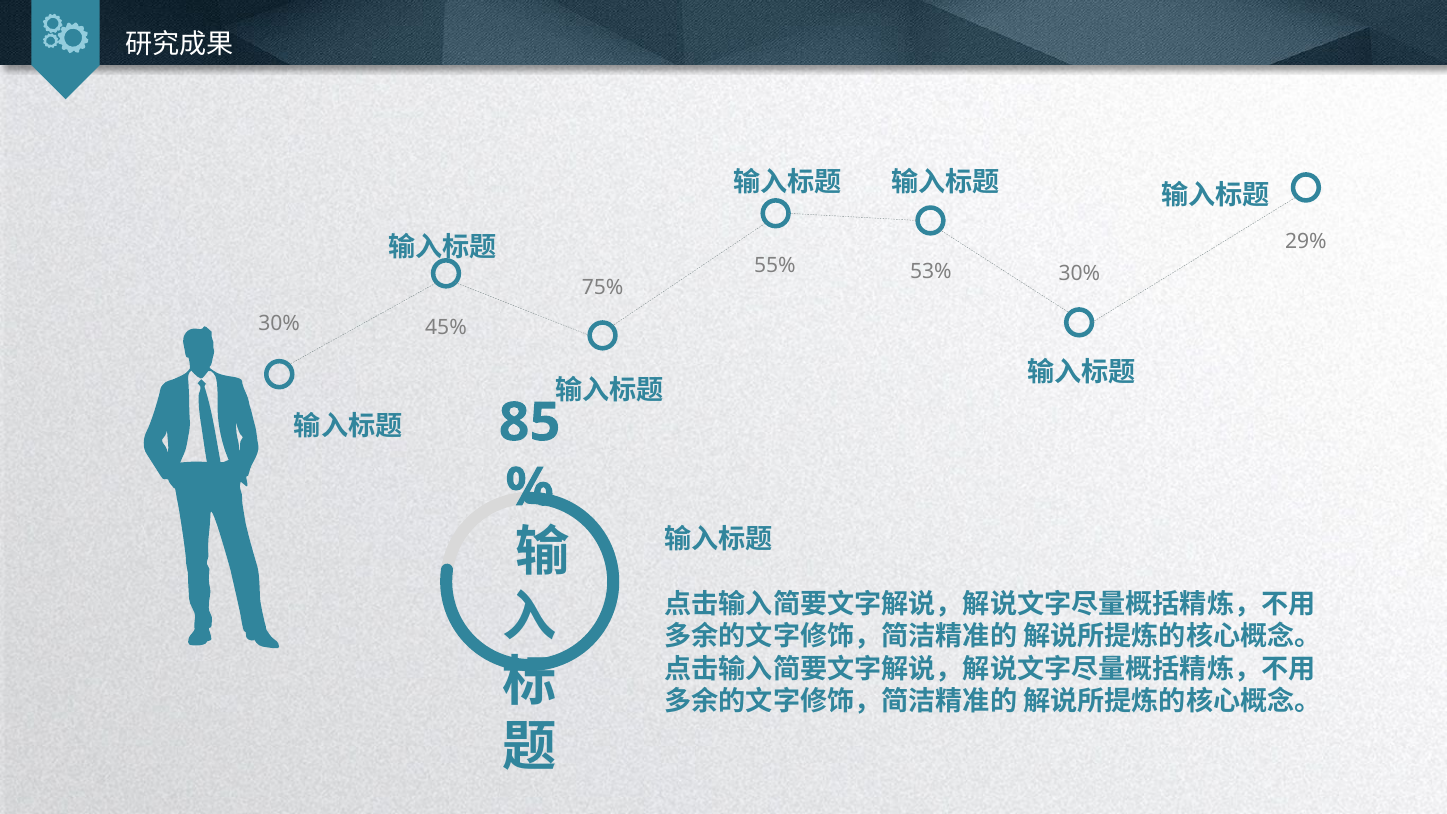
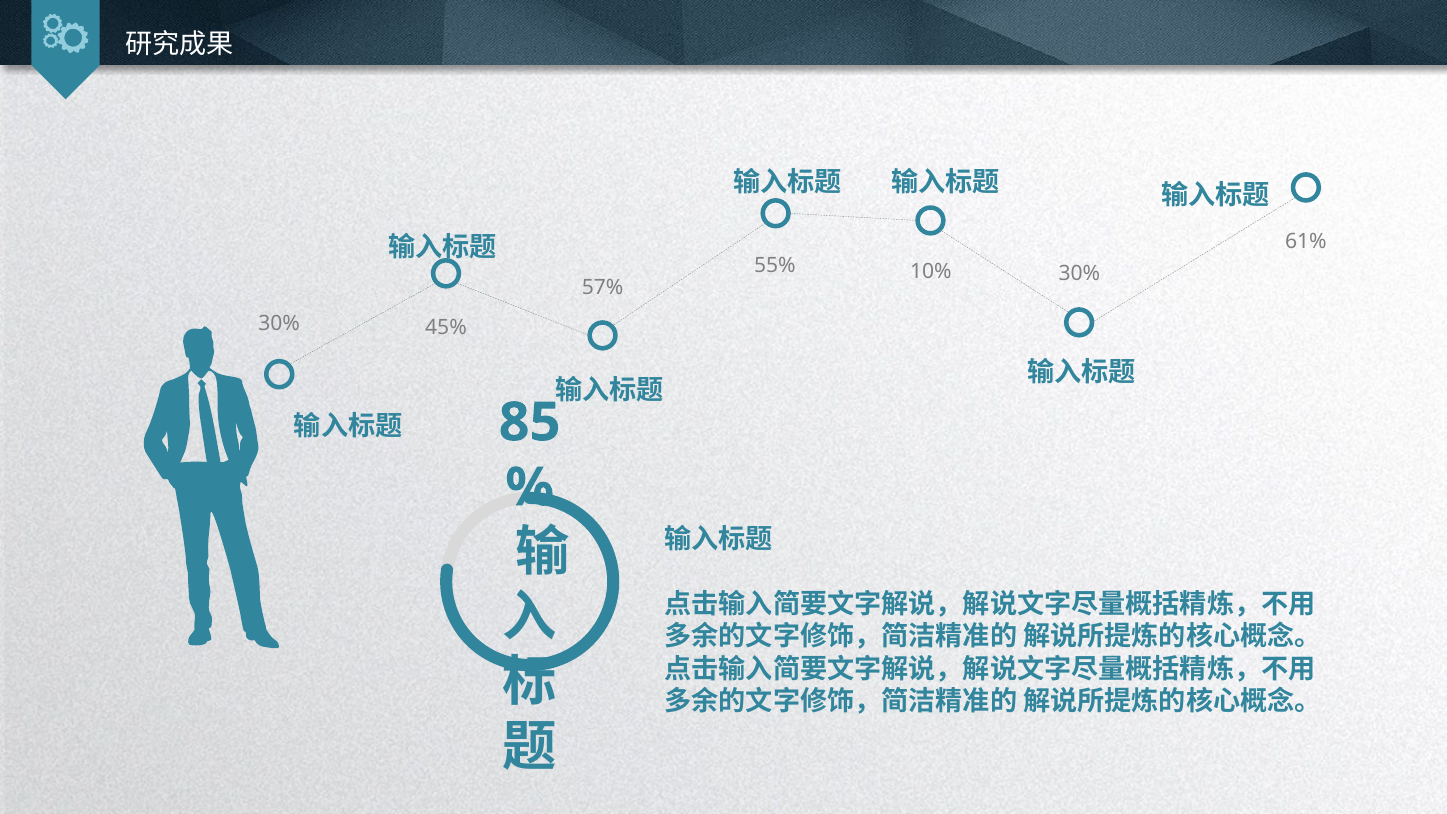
29%: 29% -> 61% (1306, 242)
53%: 53% -> 10% (931, 271)
75%: 75% -> 57% (603, 287)
